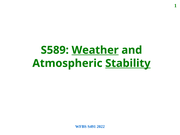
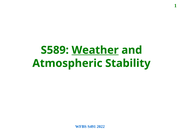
Stability underline: present -> none (128, 63)
